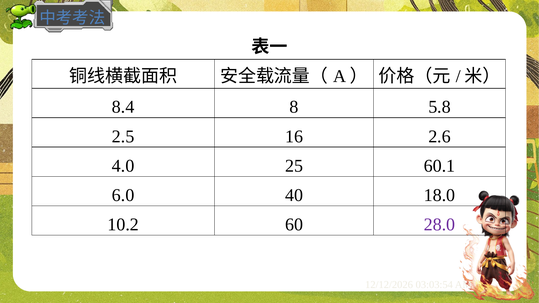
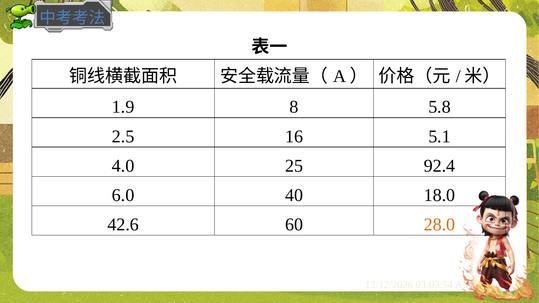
8.4: 8.4 -> 1.9 (123, 107)
2.6: 2.6 -> 5.1 (440, 137)
60.1: 60.1 -> 92.4 (440, 166)
10.2: 10.2 -> 42.6 (123, 225)
28.0 colour: purple -> orange (440, 225)
